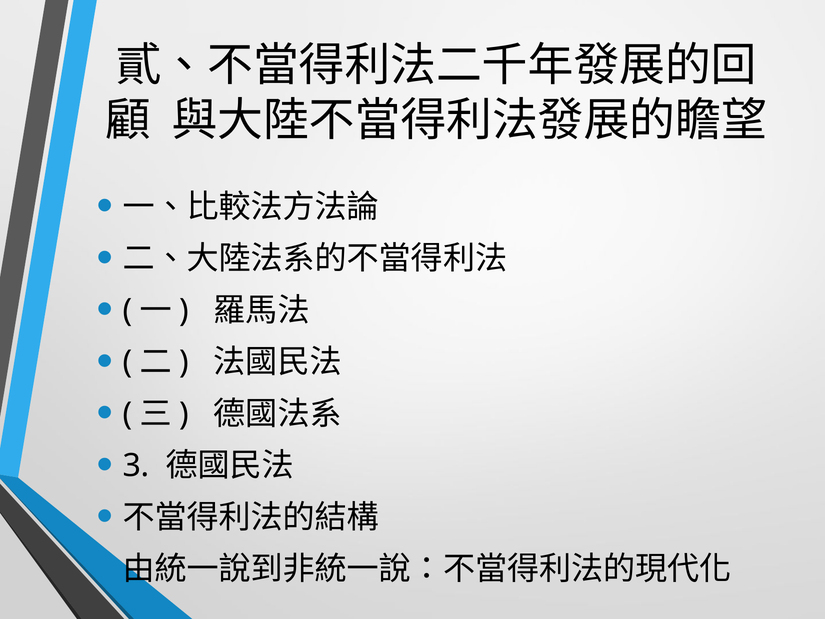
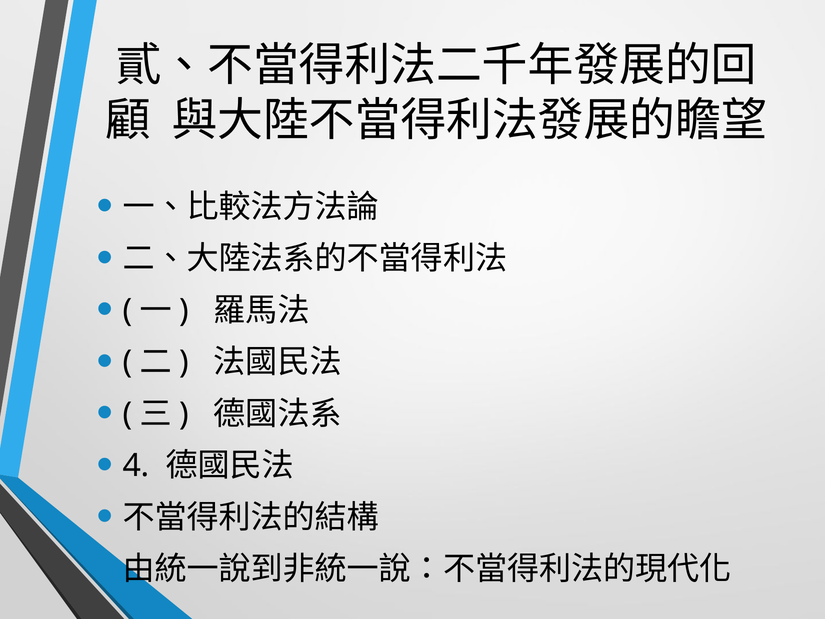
3: 3 -> 4 (136, 466)
